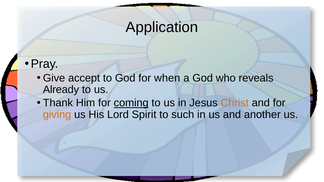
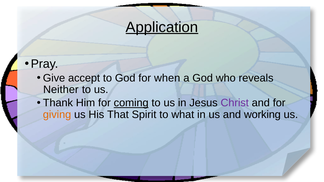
Application underline: none -> present (162, 27)
Already: Already -> Neither (61, 90)
Christ colour: orange -> purple (235, 103)
Lord: Lord -> That (118, 115)
such: such -> what (183, 115)
another: another -> working (262, 115)
